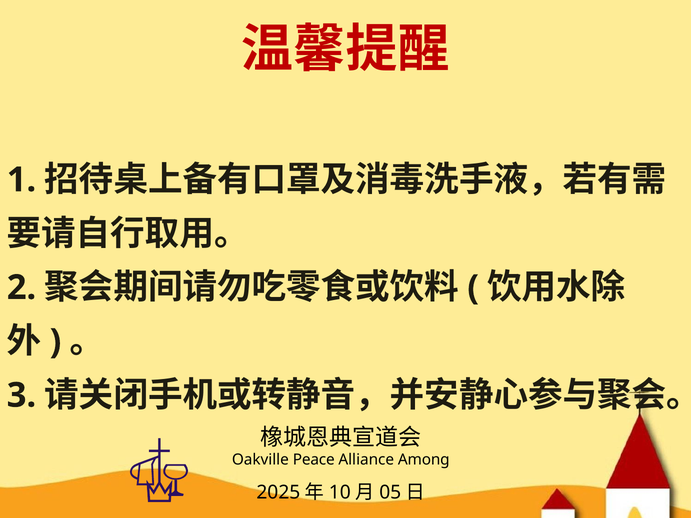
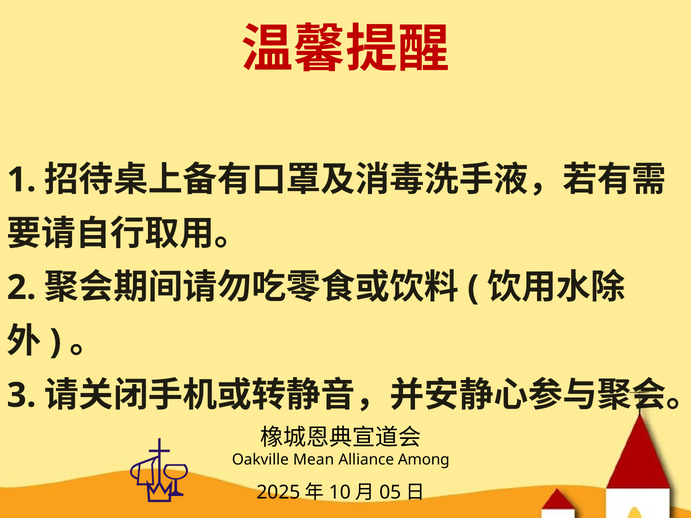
Peace: Peace -> Mean (314, 460)
